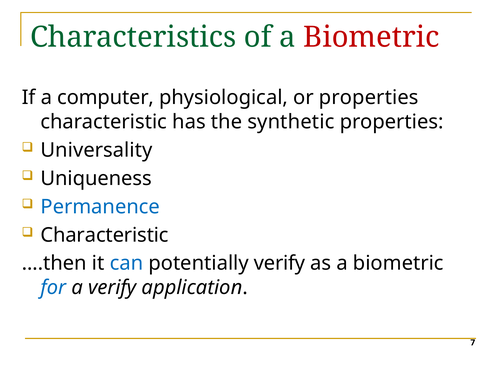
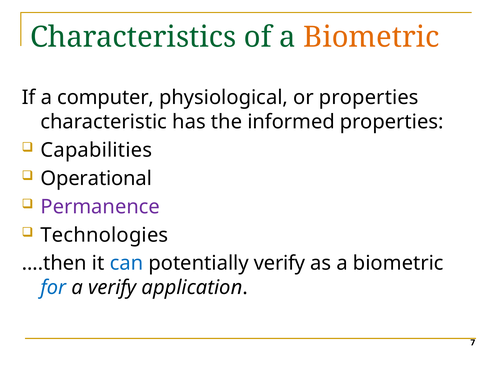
Biometric colour: red -> orange (371, 37)
synthetic: synthetic -> informed (291, 122)
Universality: Universality -> Capabilities (96, 150)
Uniqueness: Uniqueness -> Operational (96, 178)
Permanence colour: blue -> purple (100, 207)
Characteristic: Characteristic -> Technologies (104, 235)
